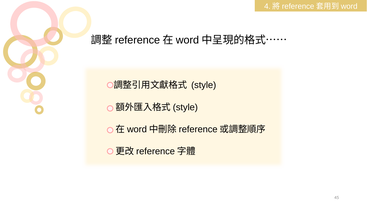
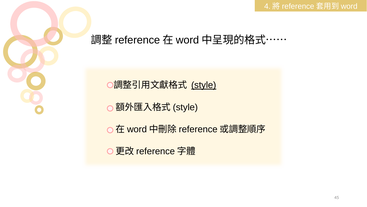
style underline: none -> present (204, 85)
